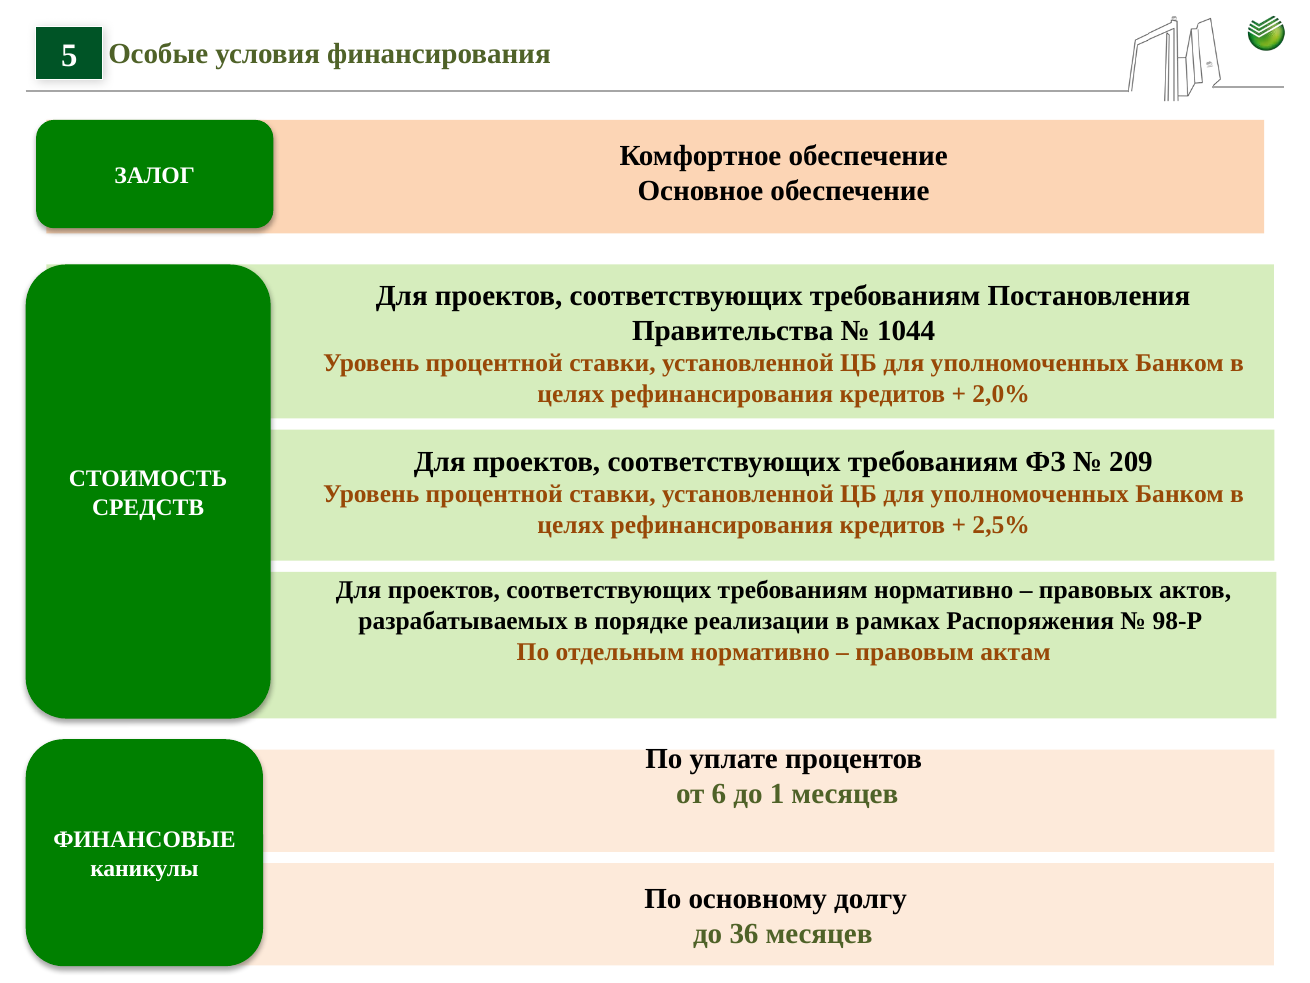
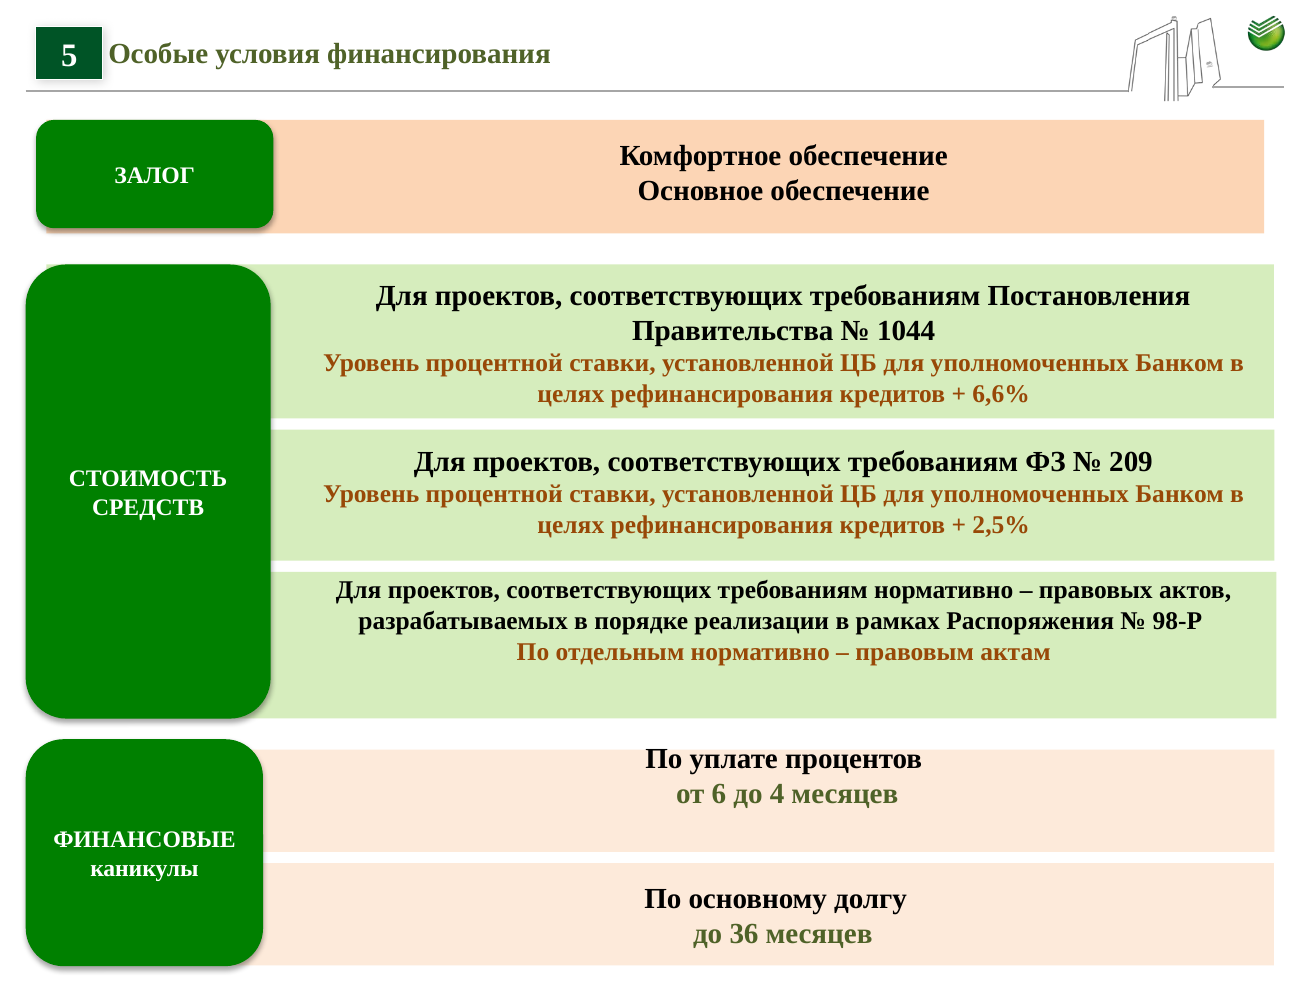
2,0%: 2,0% -> 6,6% (1001, 394)
1: 1 -> 4 (777, 794)
